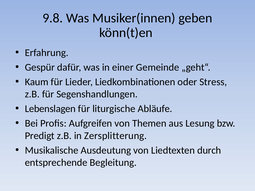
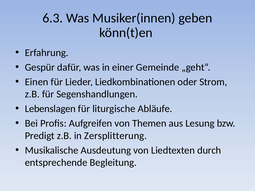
9.8: 9.8 -> 6.3 (53, 18)
Kaum: Kaum -> Einen (37, 82)
Stress: Stress -> Strom (213, 82)
